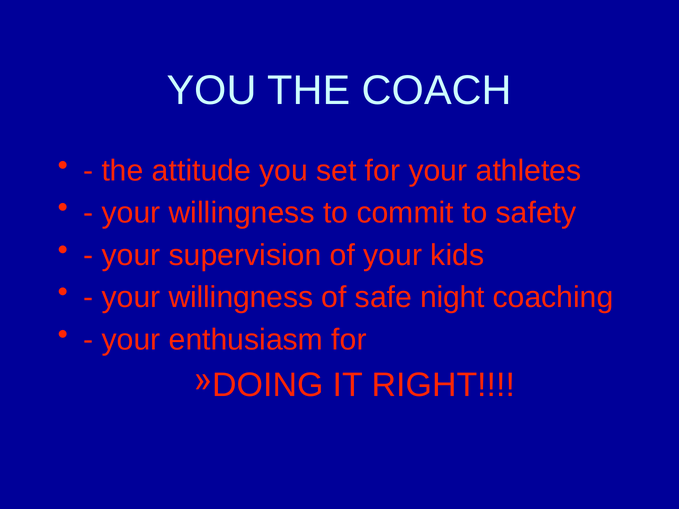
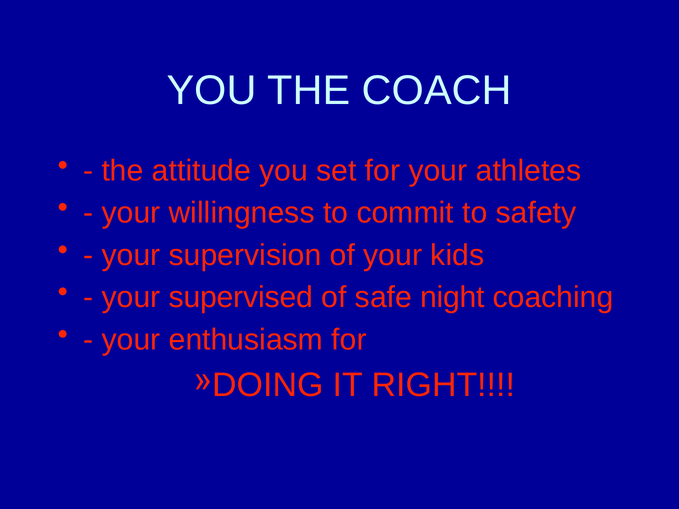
willingness: willingness -> supervised (241, 298)
